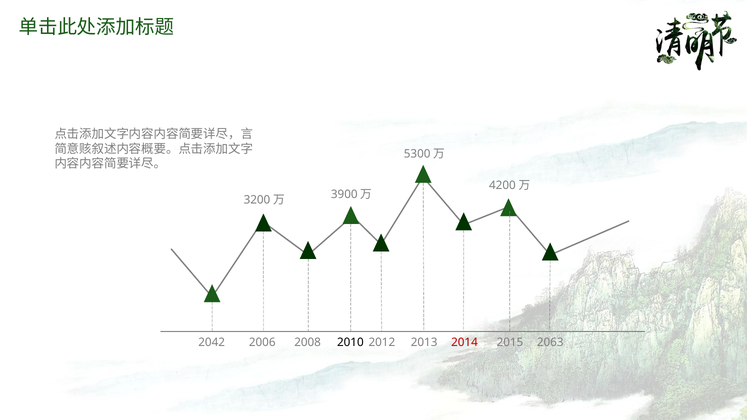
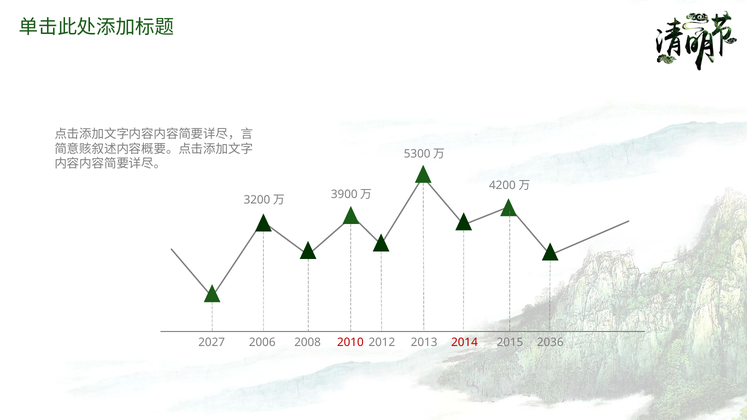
2042: 2042 -> 2027 (212, 342)
2010 colour: black -> red (350, 342)
2063: 2063 -> 2036 (550, 342)
